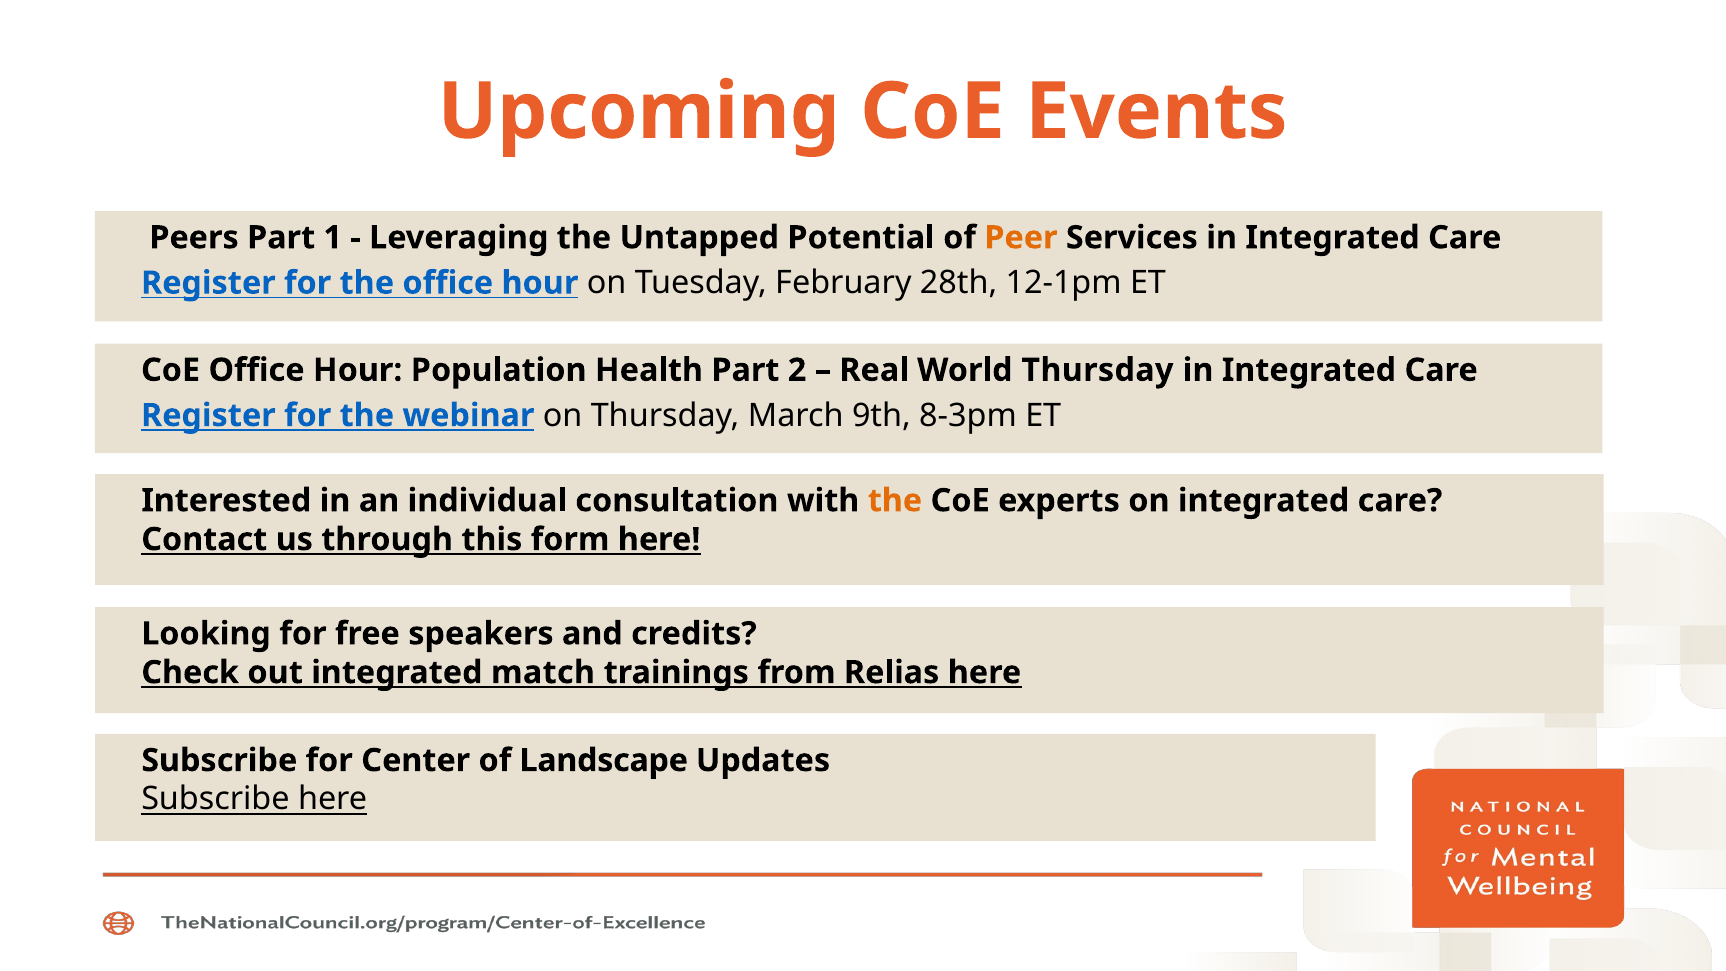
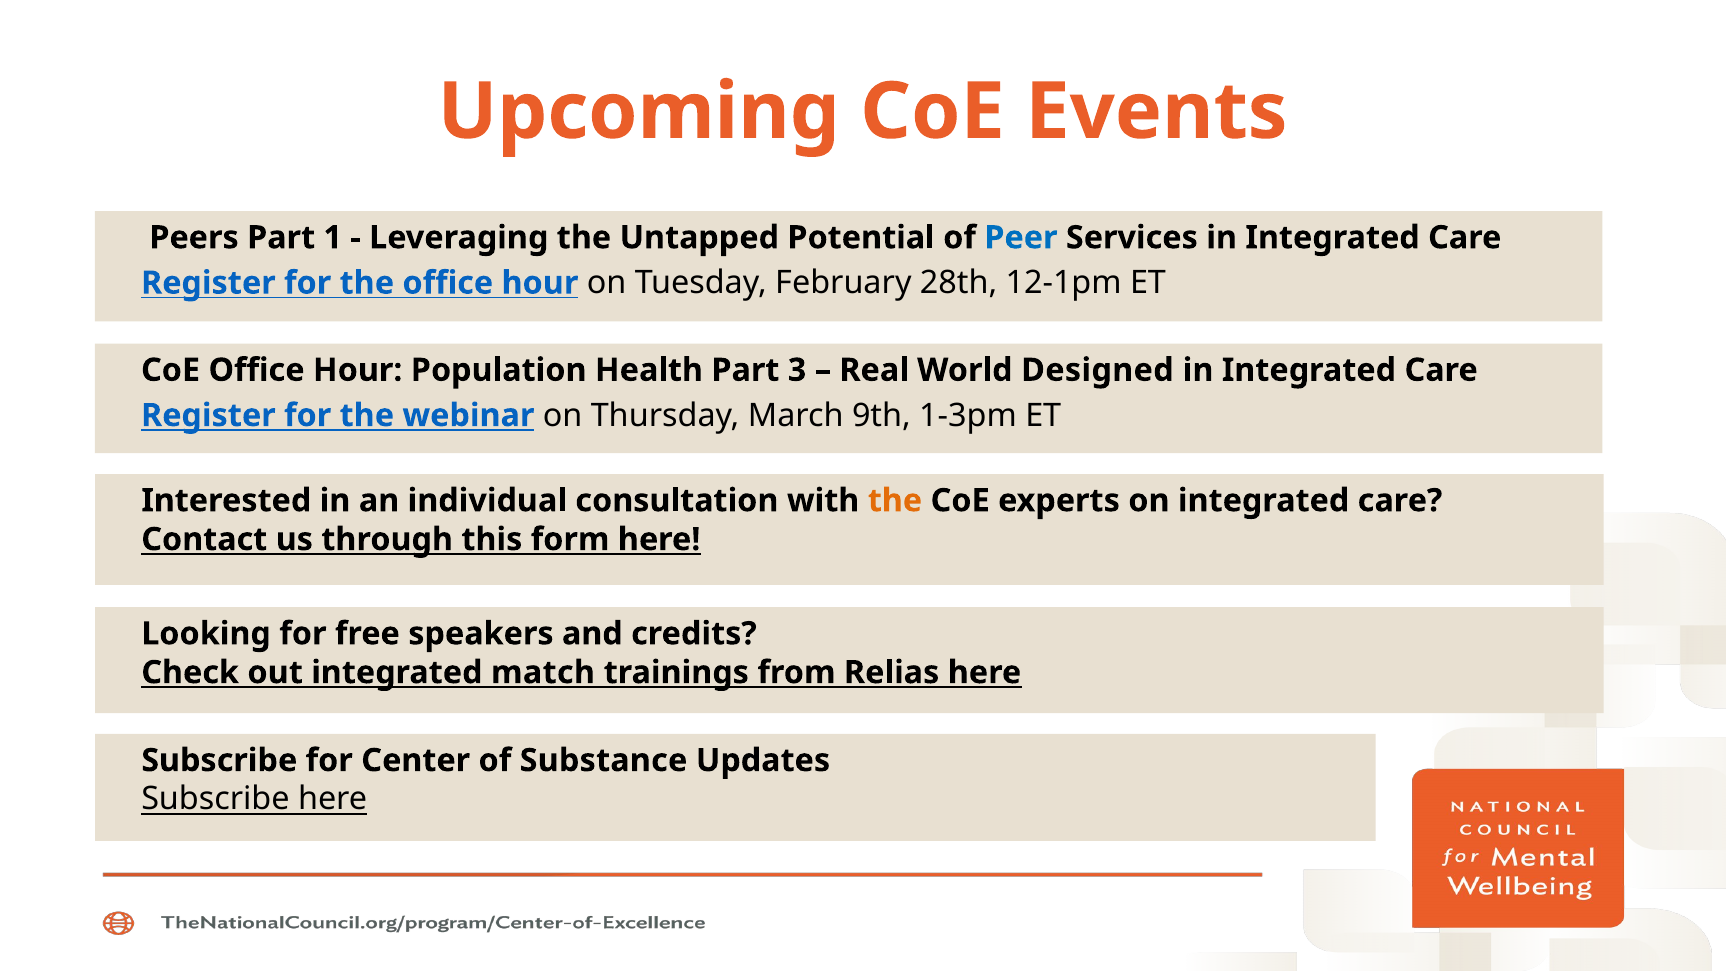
Peer colour: orange -> blue (1021, 238)
2: 2 -> 3 (797, 370)
World Thursday: Thursday -> Designed (1097, 370)
8-3pm: 8-3pm -> 1-3pm (968, 415)
Landscape: Landscape -> Substance (603, 760)
